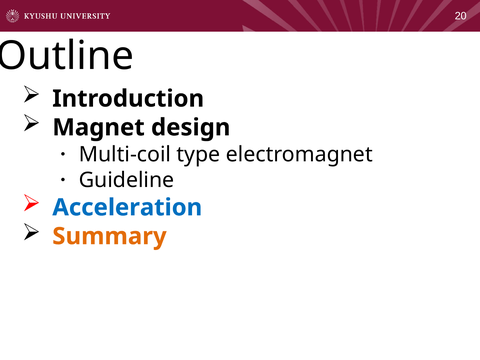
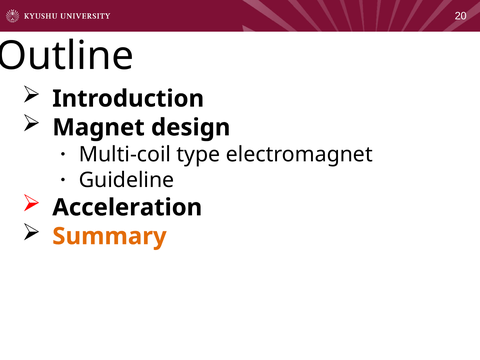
Acceleration colour: blue -> black (127, 207)
